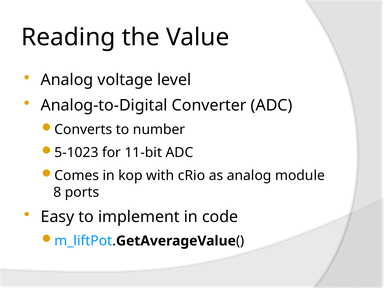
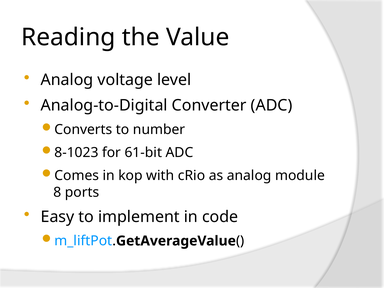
5-1023: 5-1023 -> 8-1023 (76, 153)
11-bit: 11-bit -> 61-bit (143, 153)
